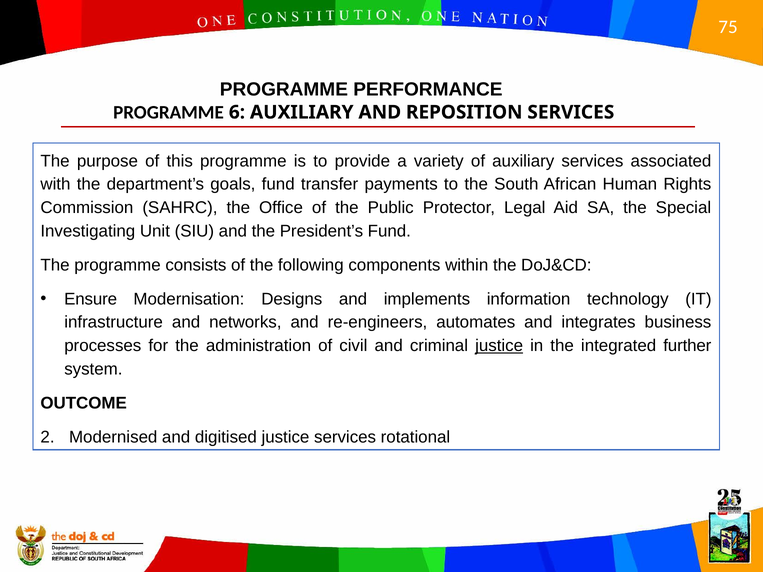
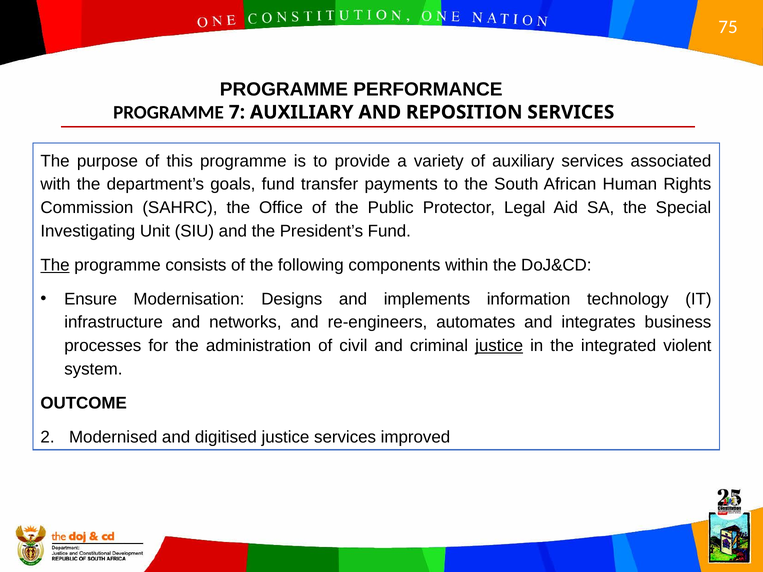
6: 6 -> 7 (237, 112)
The underline: none -> present (55, 265)
further: further -> violent (687, 346)
rotational: rotational -> improved (415, 437)
